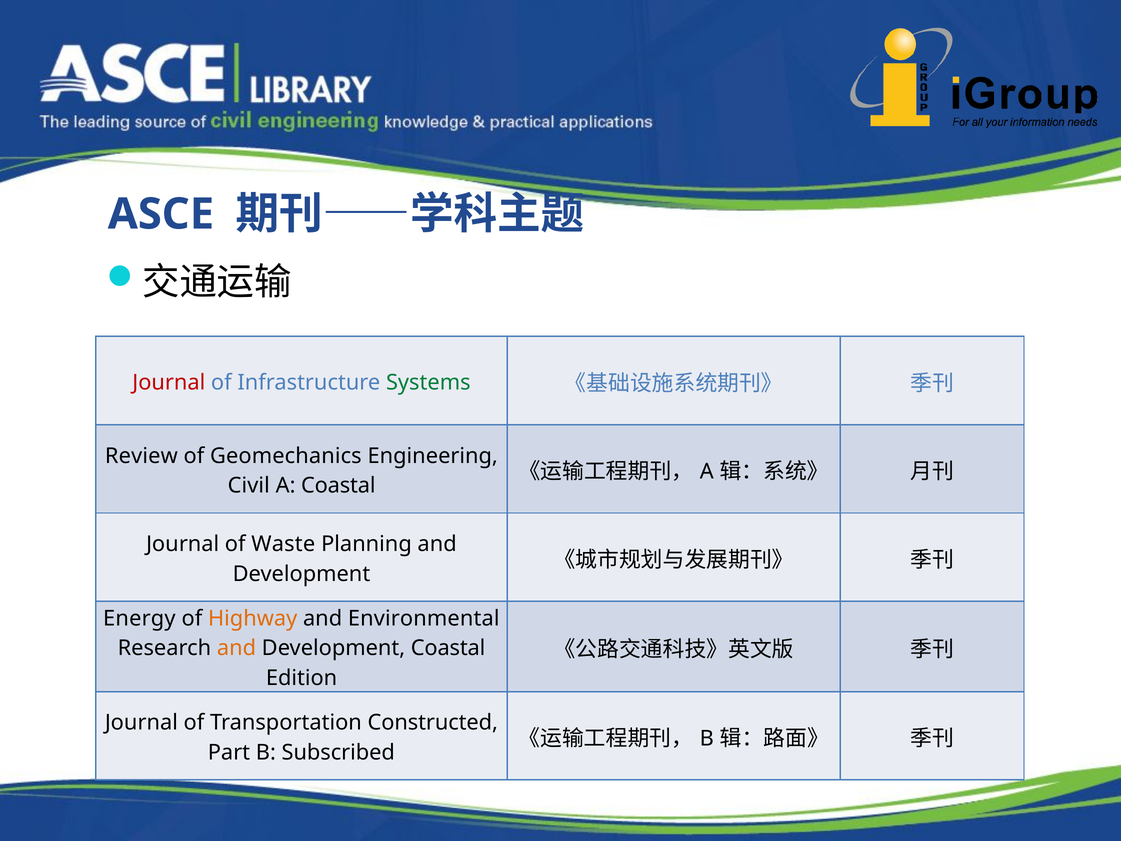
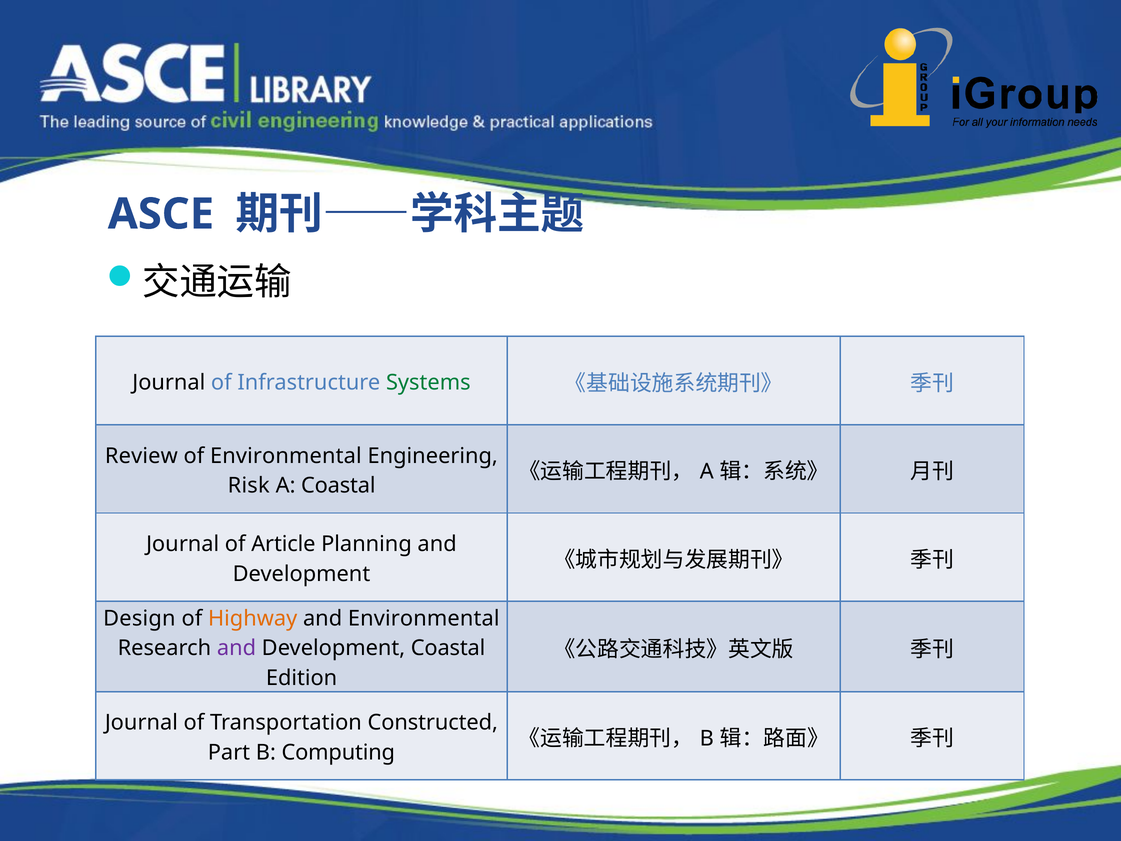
Journal colour: red -> black (169, 382)
of Geomechanics: Geomechanics -> Environmental (286, 456)
Civil: Civil -> Risk (249, 485)
Waste: Waste -> Article (283, 544)
Energy: Energy -> Design (139, 618)
and colour: orange -> purple (236, 648)
Subscribed: Subscribed -> Computing (338, 752)
